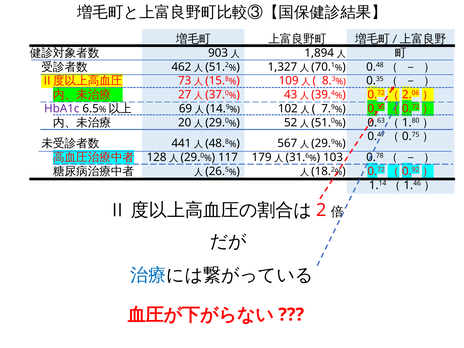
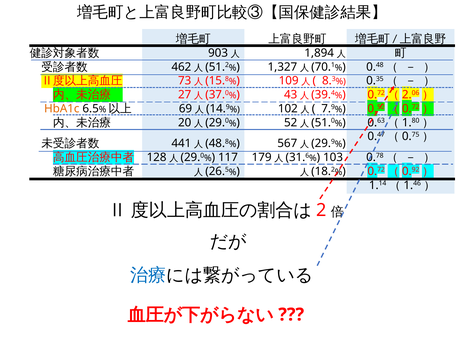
HbA1c colour: purple -> orange (62, 109)
